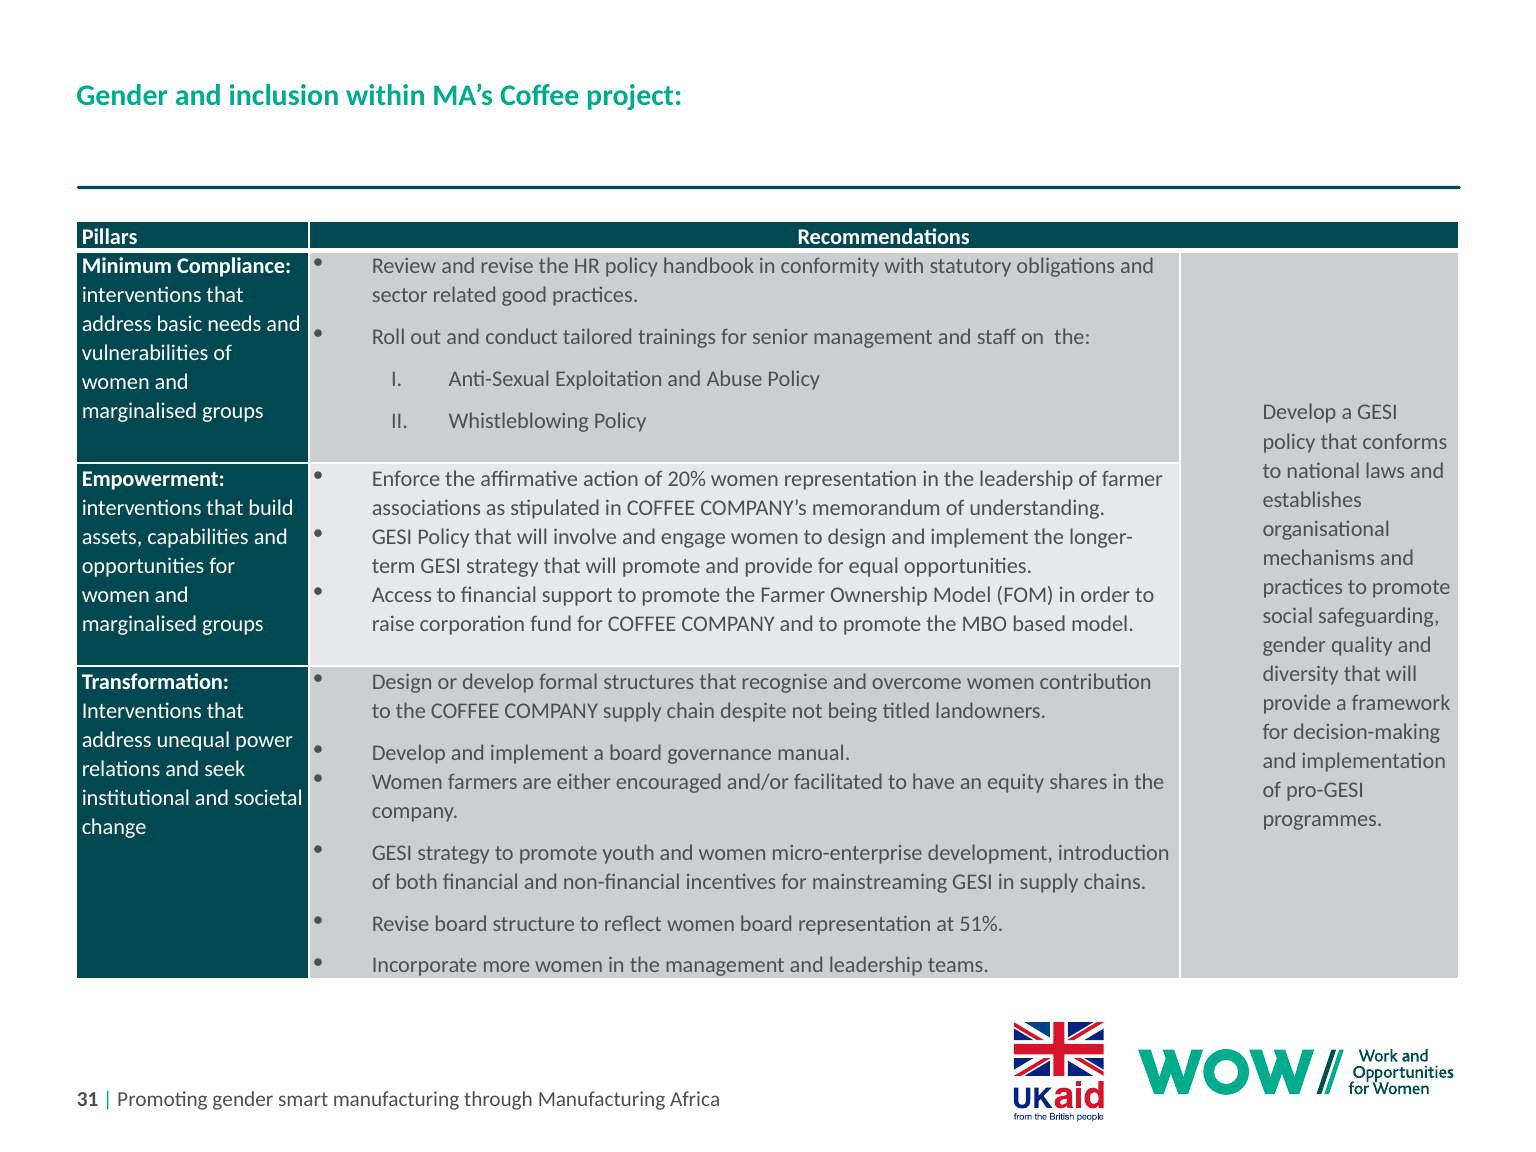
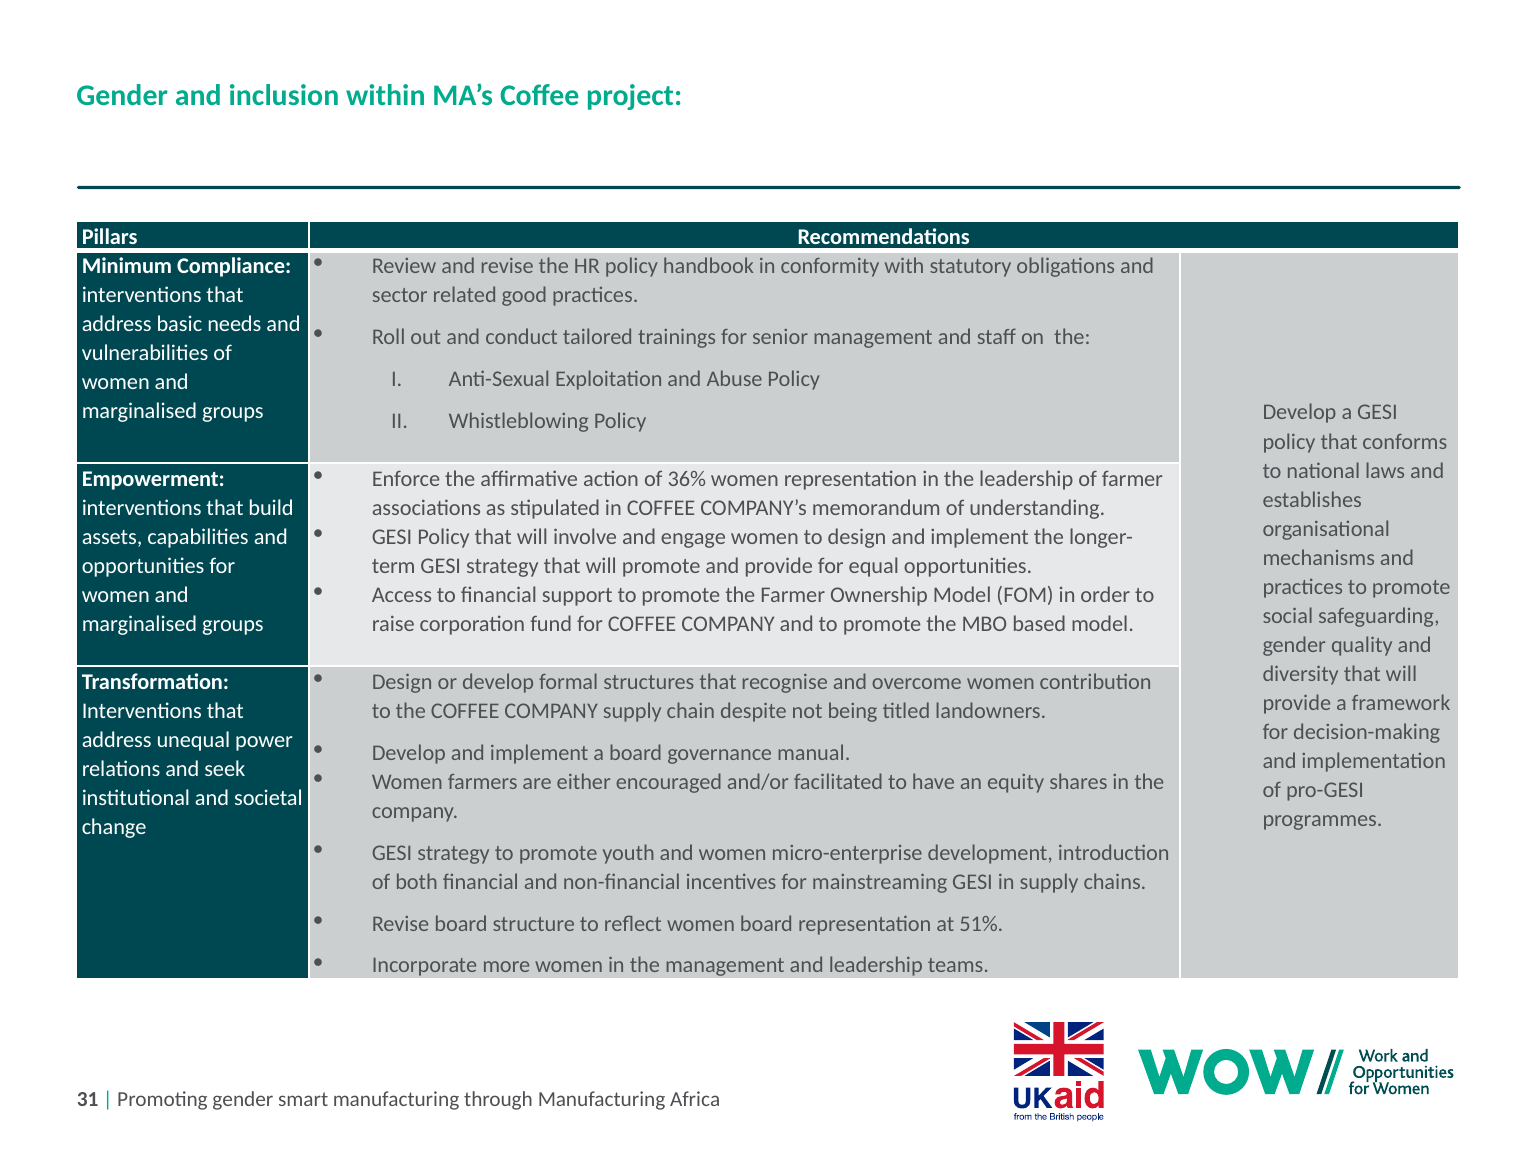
20%: 20% -> 36% (687, 479)
